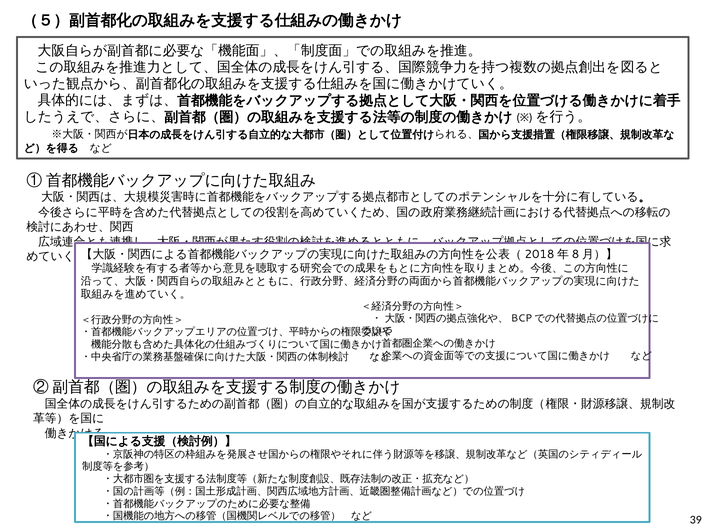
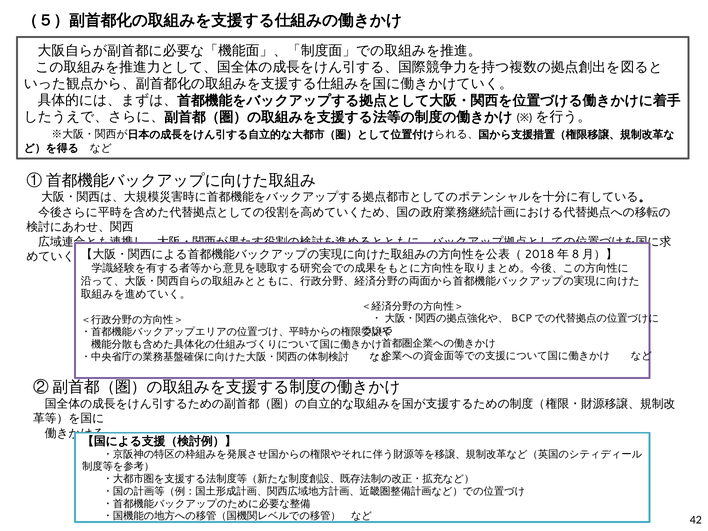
39: 39 -> 42 (696, 520)
